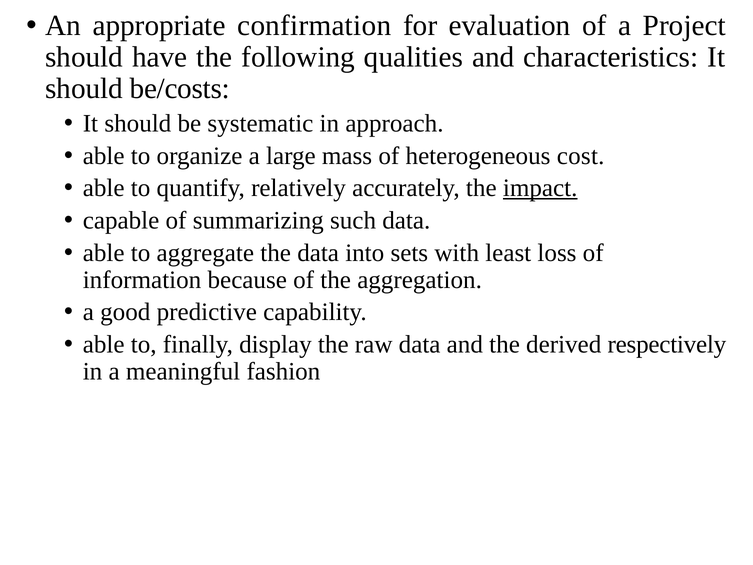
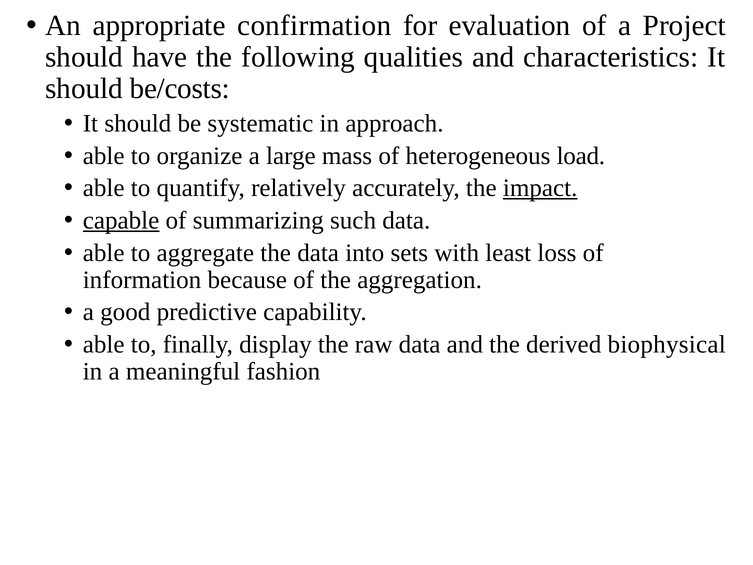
cost: cost -> load (581, 156)
capable underline: none -> present (121, 220)
respectively: respectively -> biophysical (667, 344)
